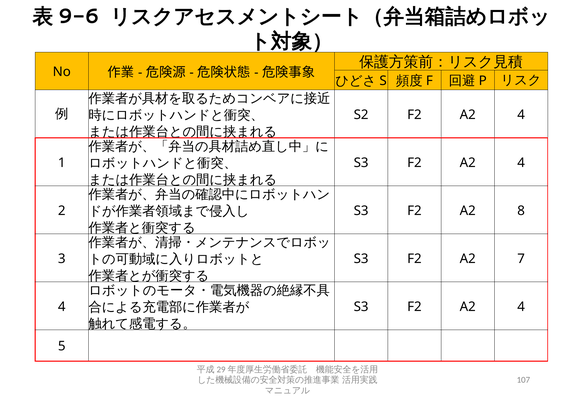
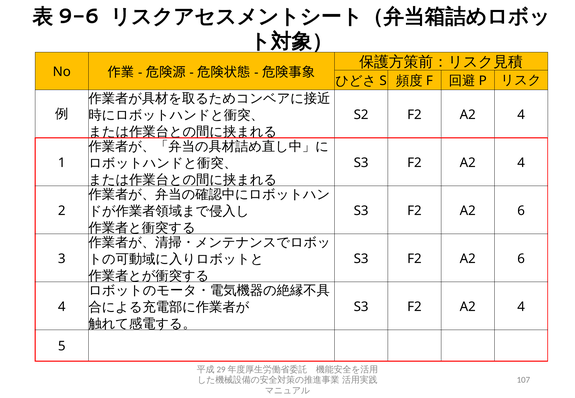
8: 8 -> 6 (521, 211)
7: 7 -> 6 (521, 259)
